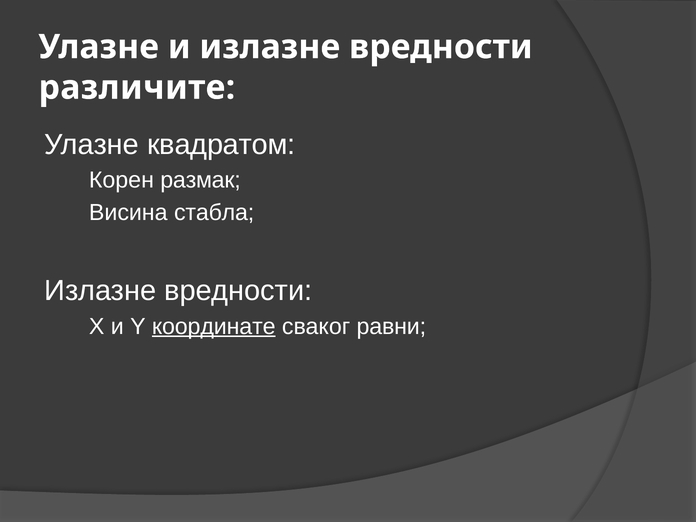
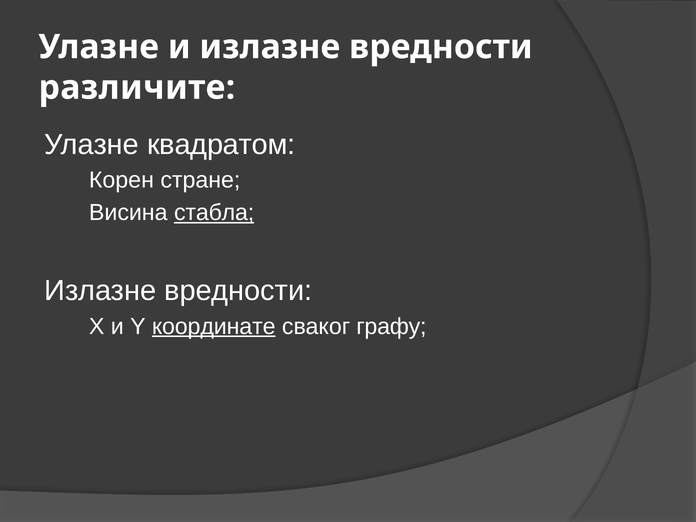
размак: размак -> стране (200, 180)
стабла underline: none -> present (214, 213)
равни: равни -> графу (391, 326)
